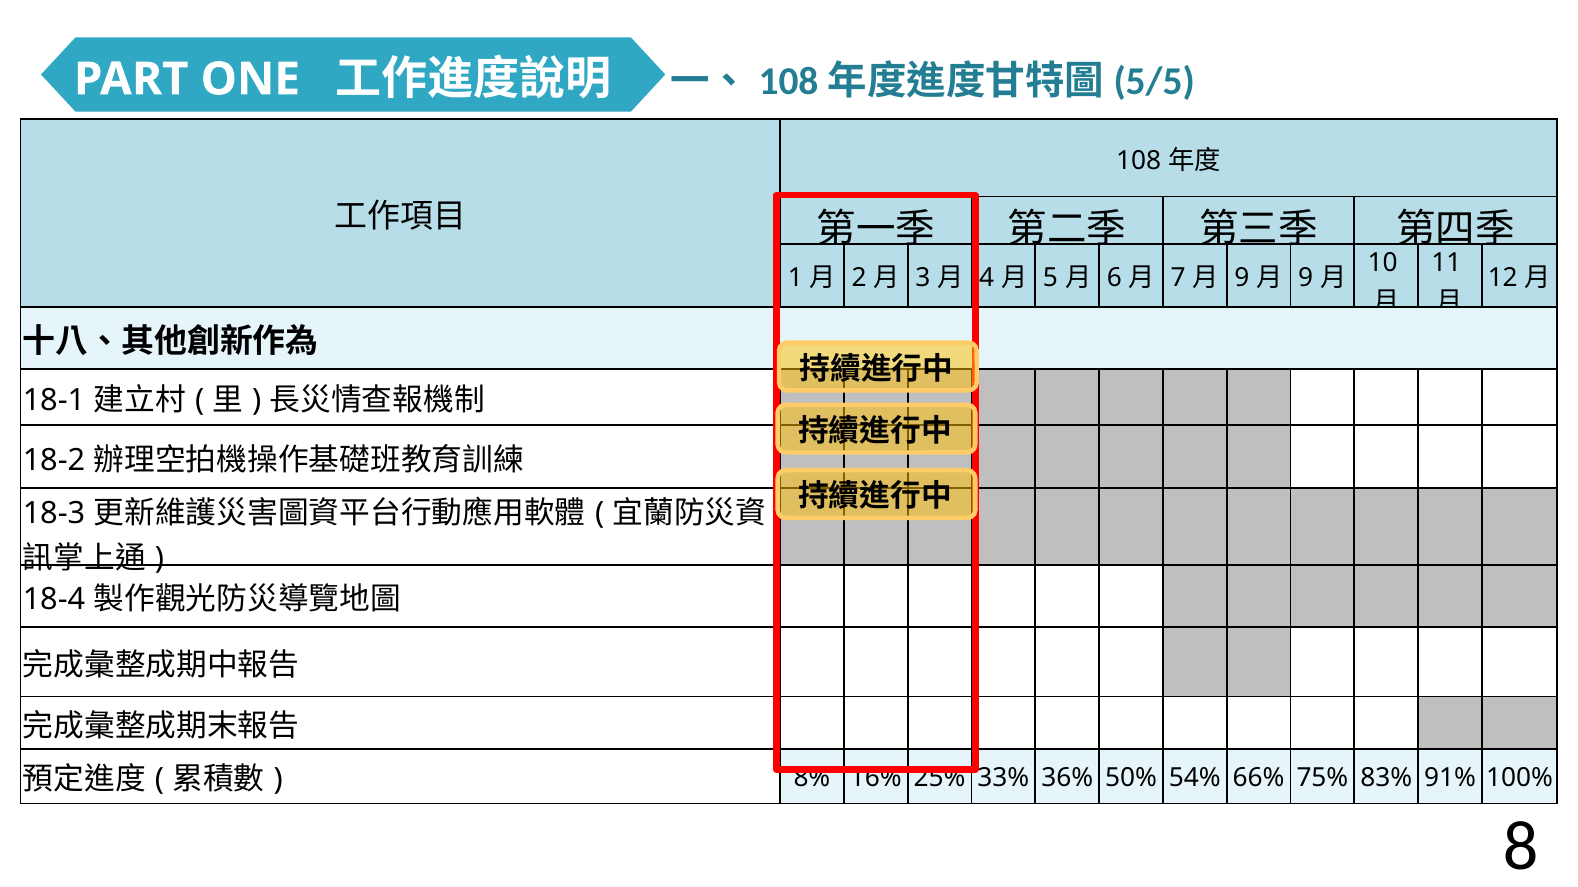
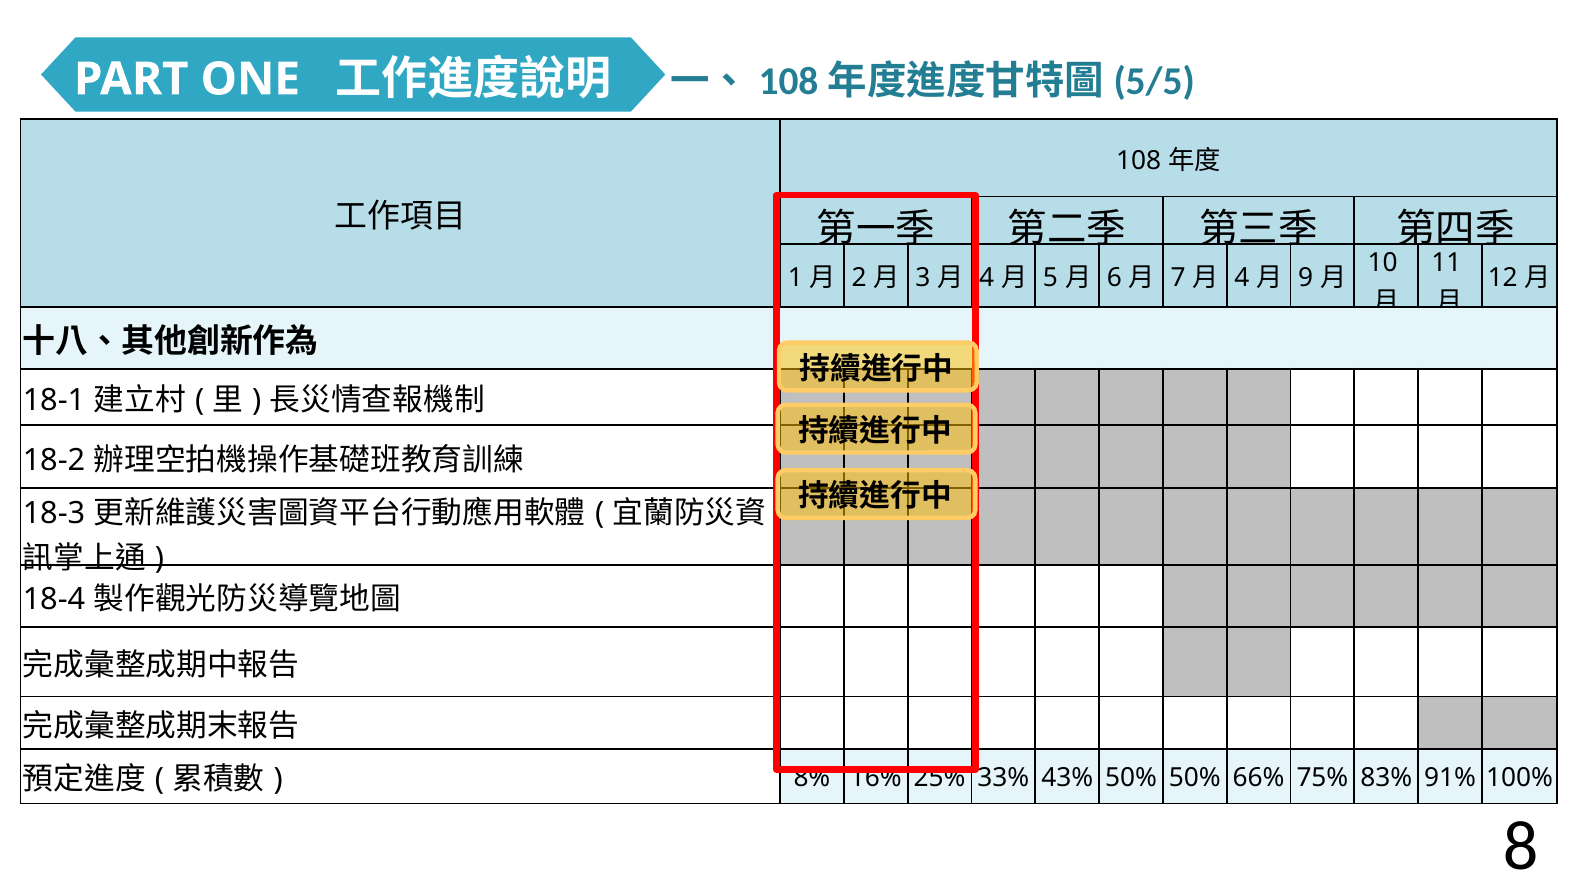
9: 9 -> 4 (1242, 278)
36%: 36% -> 43% (1067, 778)
50% 54%: 54% -> 50% (1195, 778)
